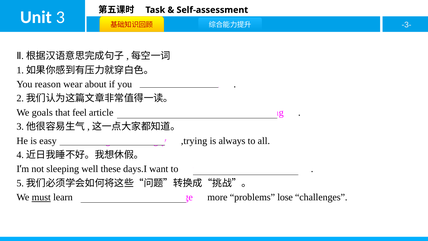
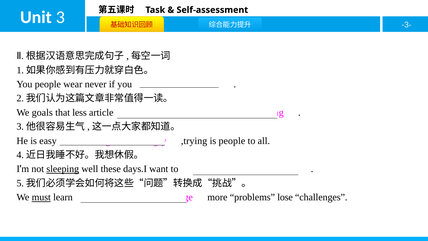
You reason: reason -> people (48, 84)
about: about -> never (96, 84)
that feel: feel -> less (80, 112)
is always: always -> people (232, 141)
sleeping underline: none -> present (63, 169)
